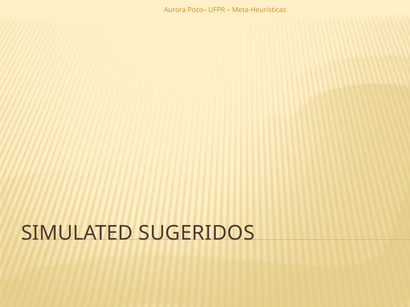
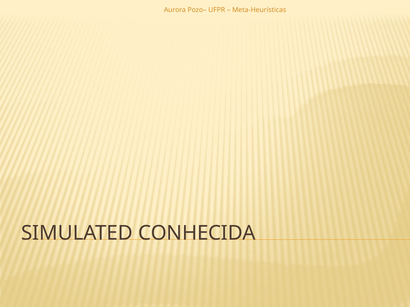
SUGERIDOS: SUGERIDOS -> CONHECIDA (197, 233)
